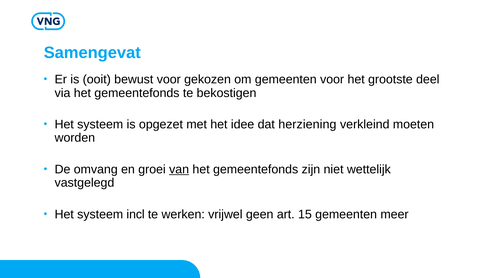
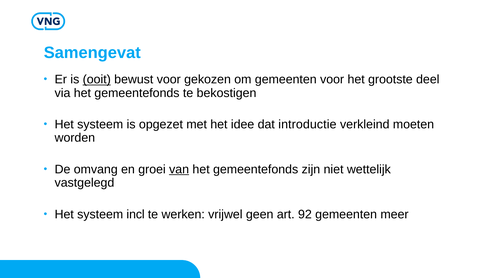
ooit underline: none -> present (97, 80)
herziening: herziening -> introductie (307, 124)
15: 15 -> 92 (305, 214)
